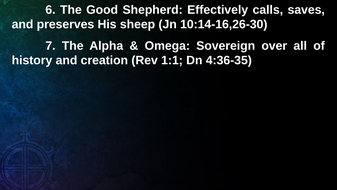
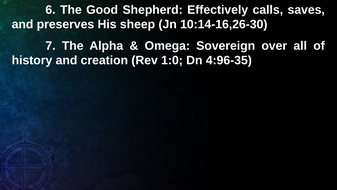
1:1: 1:1 -> 1:0 (172, 60)
4:36-35: 4:36-35 -> 4:96-35 (229, 60)
